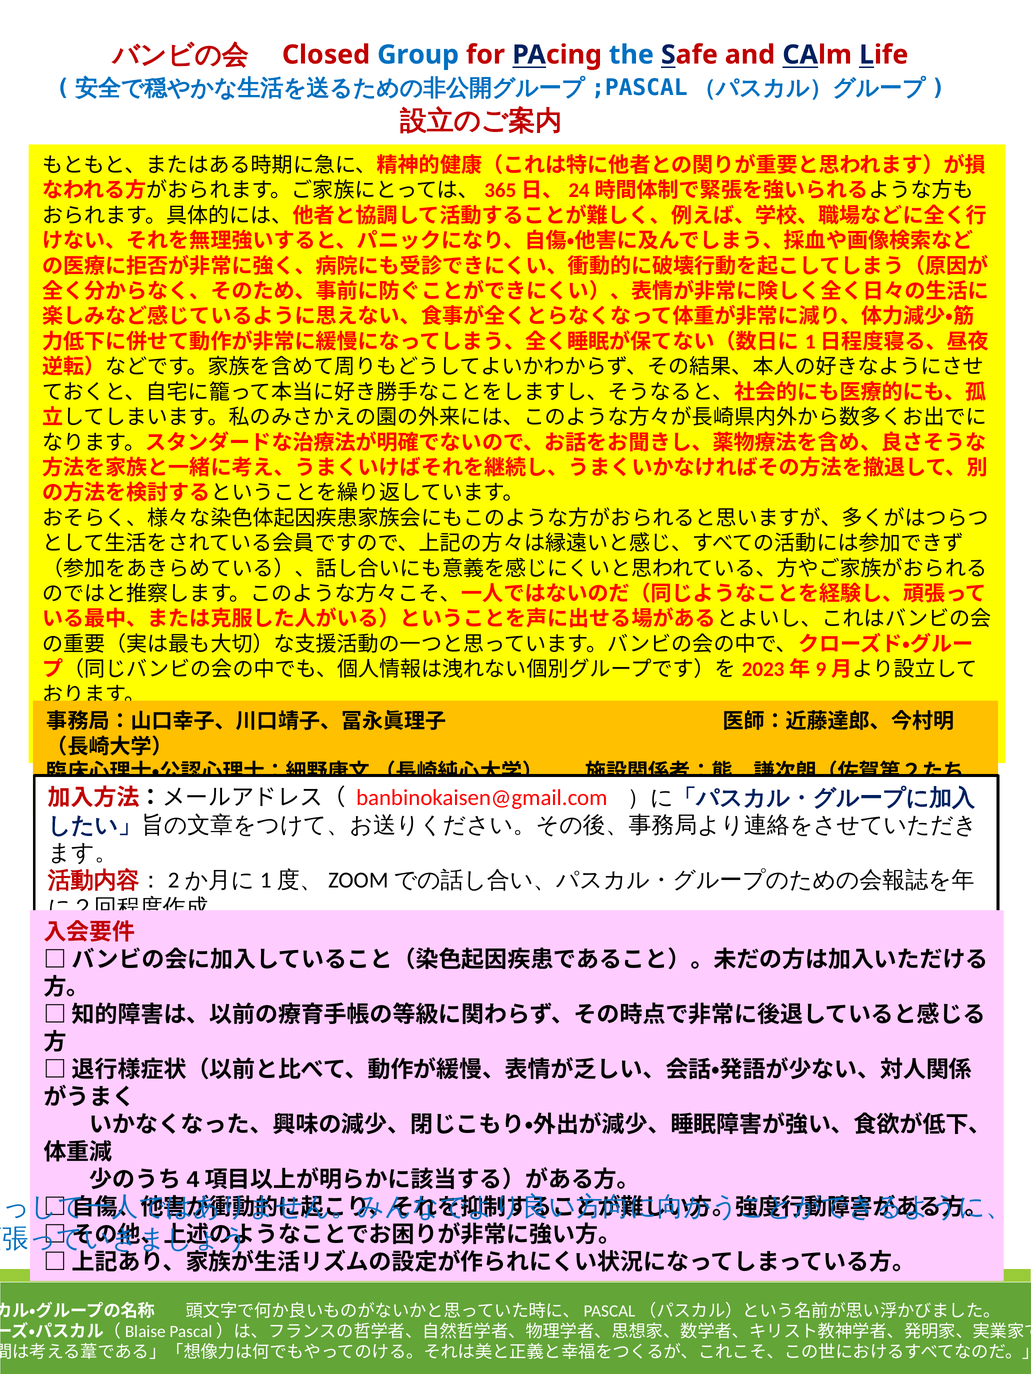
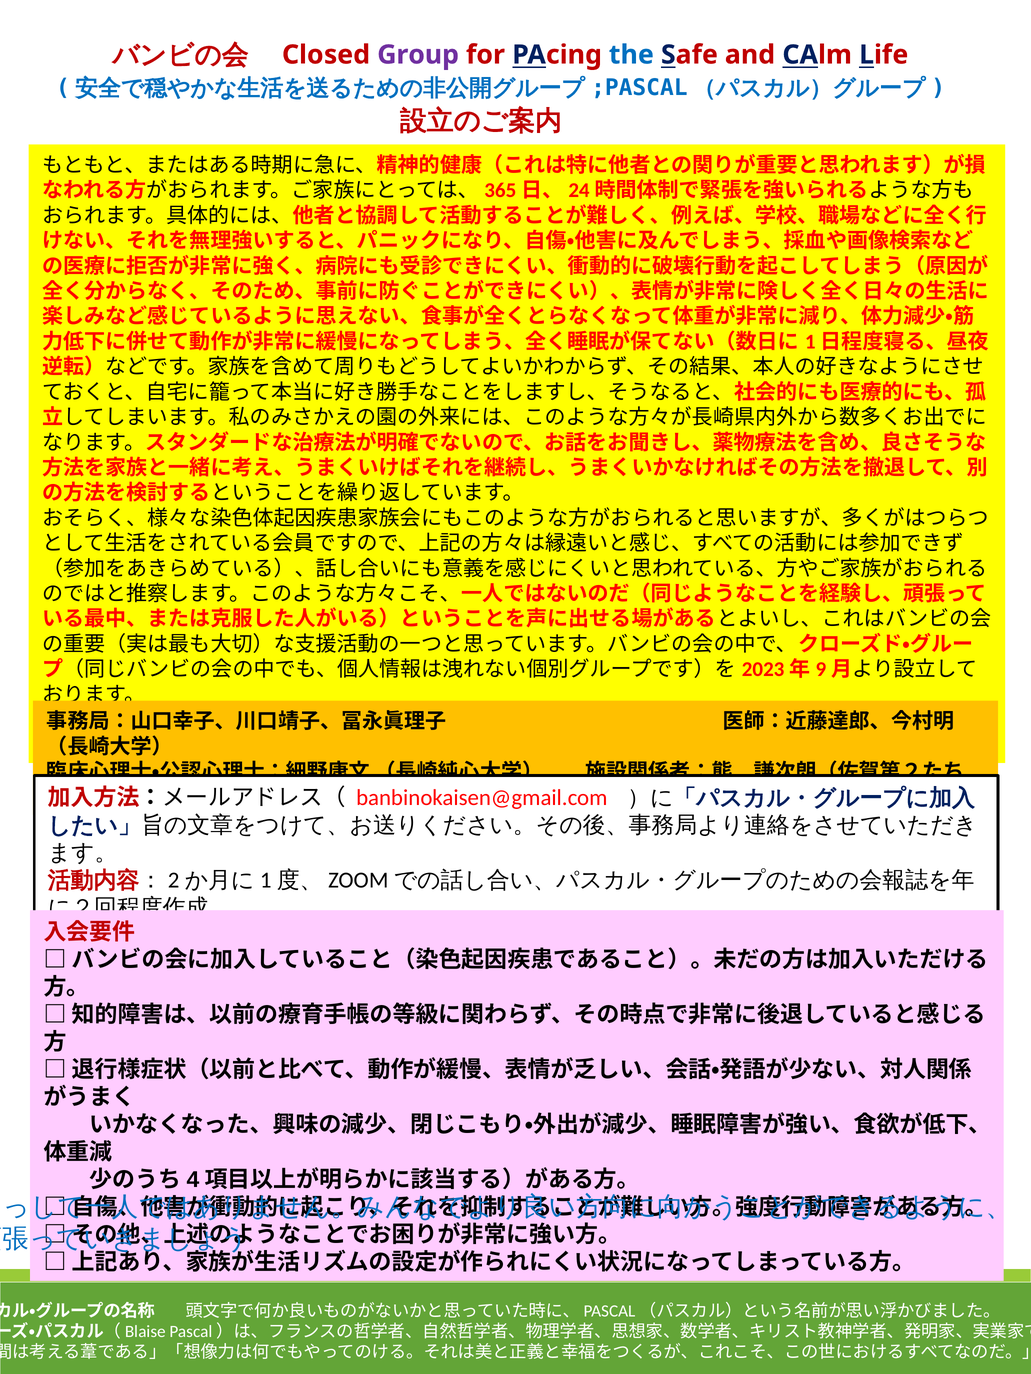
Group colour: blue -> purple (418, 55)
